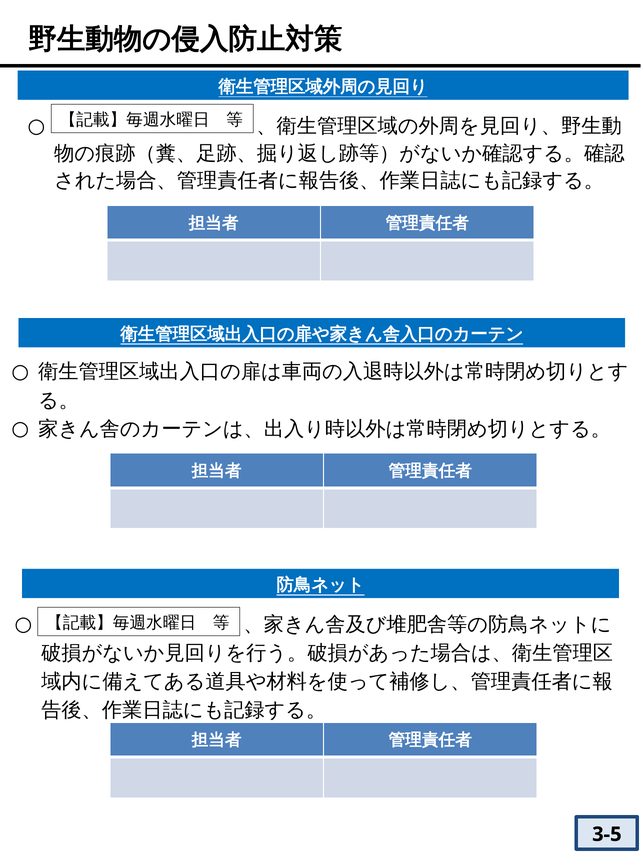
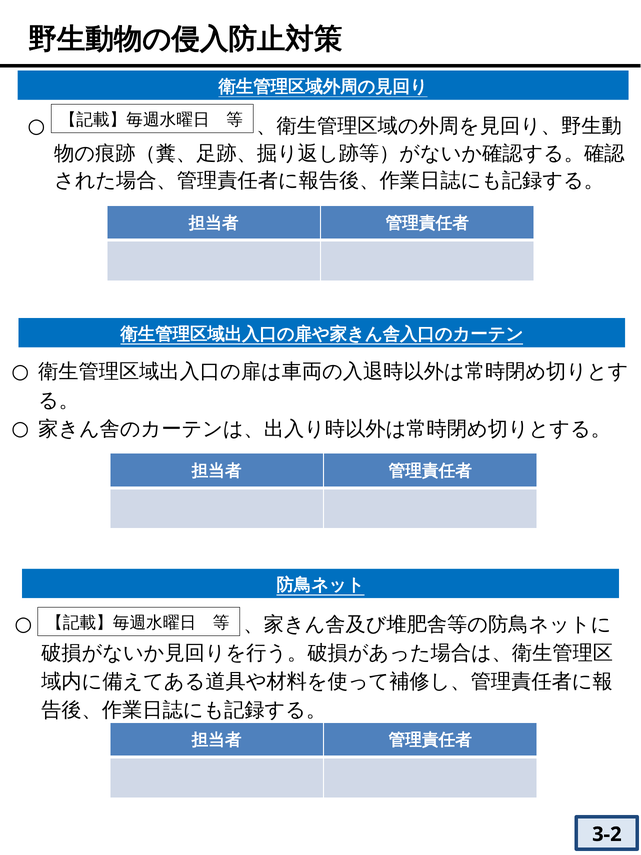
3-5: 3-5 -> 3-2 (607, 834)
